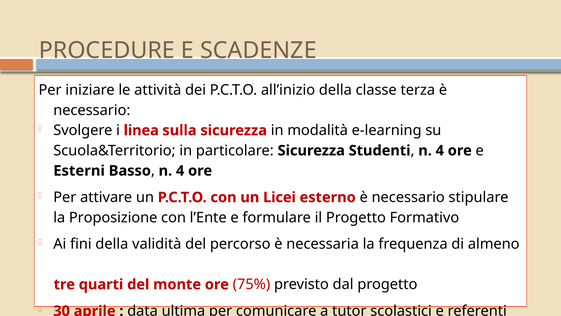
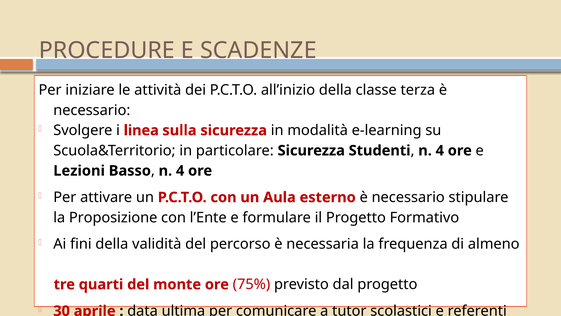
Esterni: Esterni -> Lezioni (79, 171)
Licei: Licei -> Aula (279, 197)
